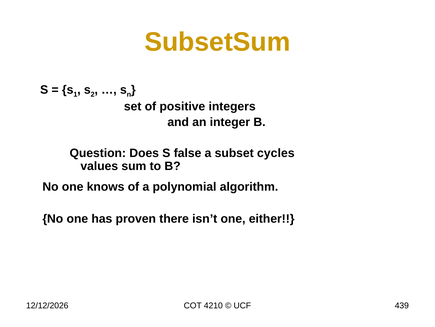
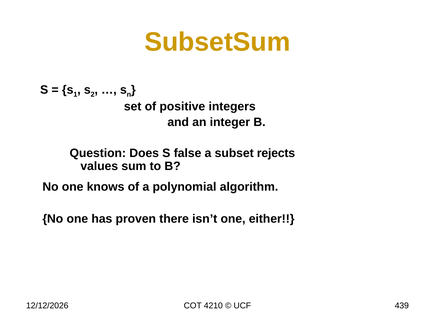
cycles: cycles -> rejects (276, 153)
